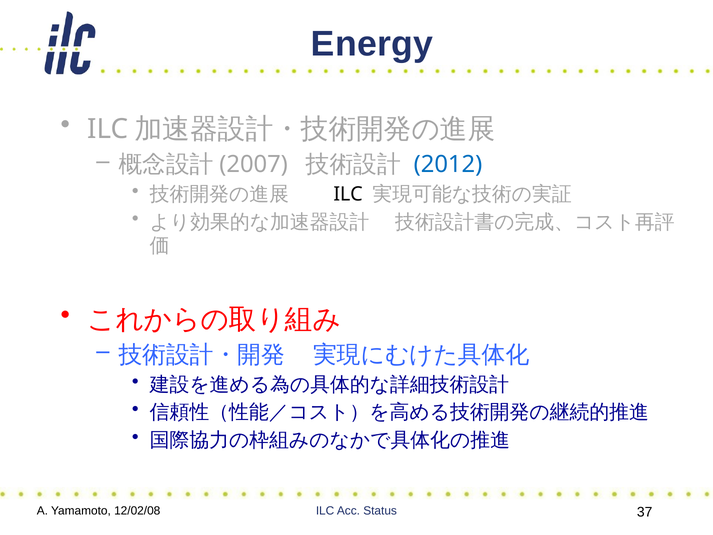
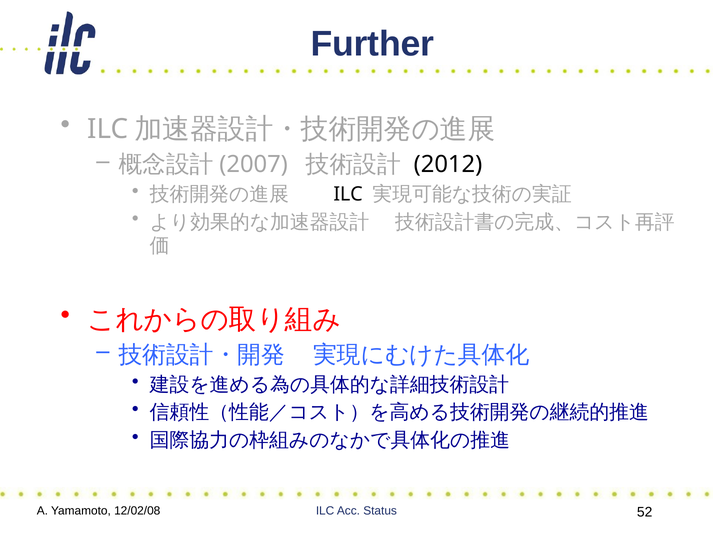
Energy: Energy -> Further (372, 44)
2012 colour: blue -> black (448, 164)
37: 37 -> 52 (645, 512)
